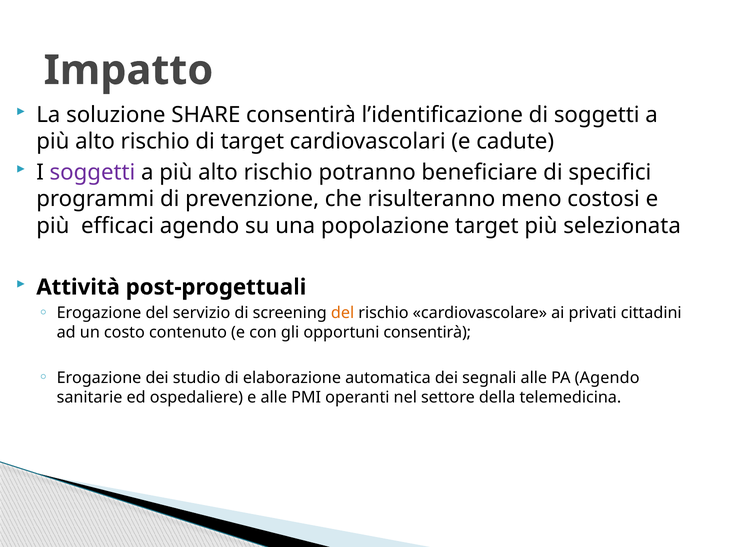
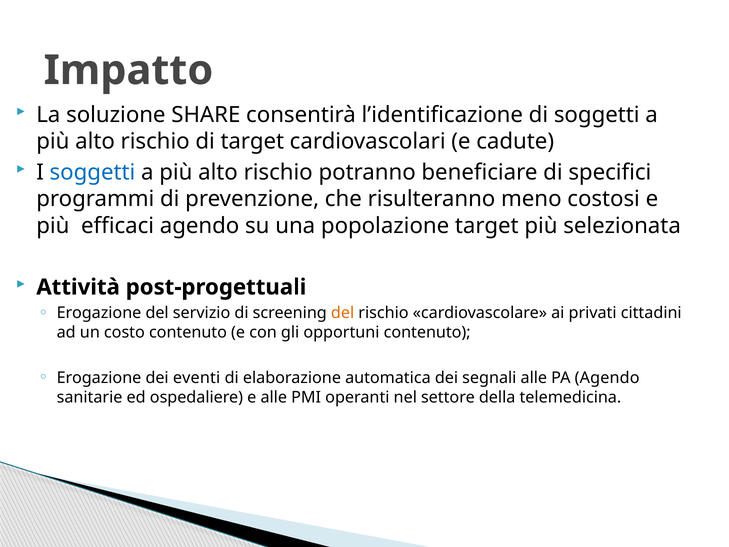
soggetti colour: purple -> blue (92, 172)
opportuni consentirà: consentirà -> contenuto (427, 332)
studio: studio -> eventi (197, 378)
